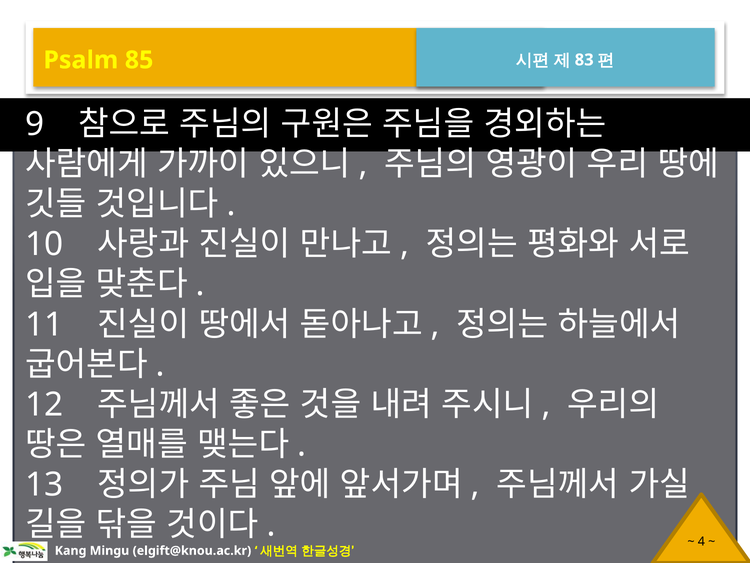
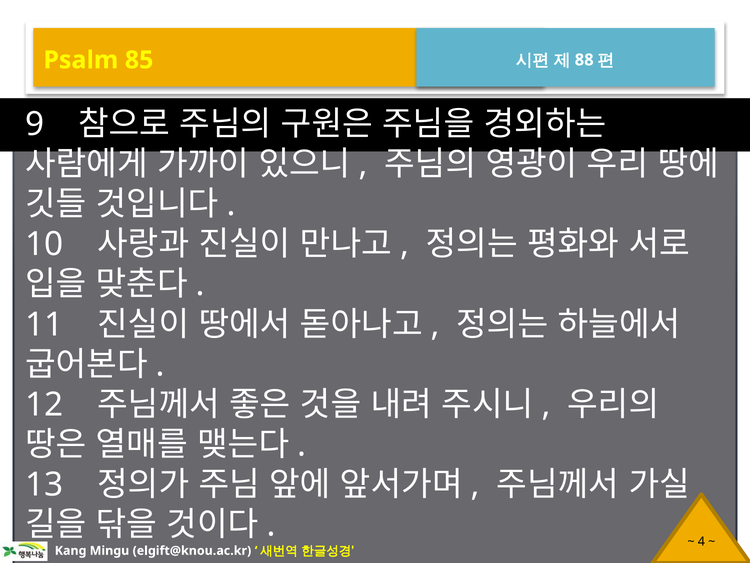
83: 83 -> 88 (584, 60)
